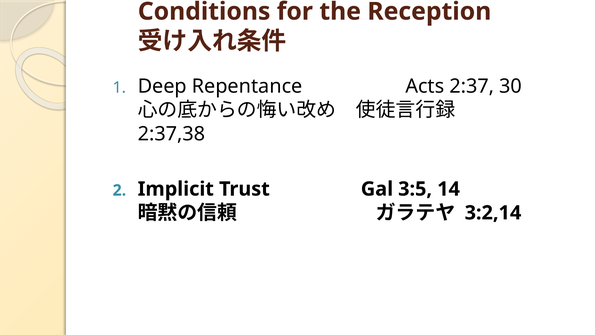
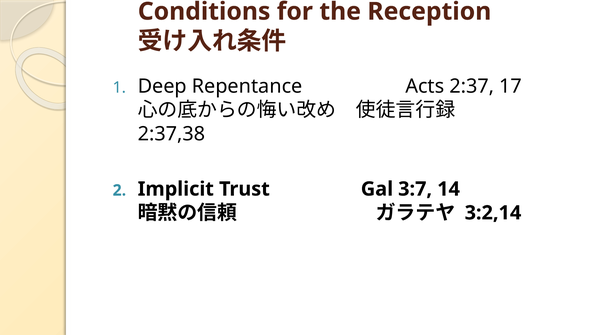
30: 30 -> 17 (511, 86)
3:5: 3:5 -> 3:7 (415, 189)
